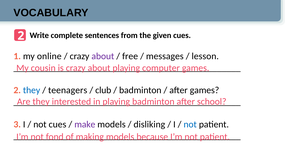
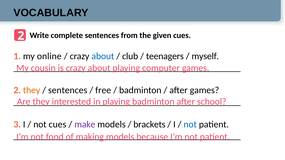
about colour: purple -> blue (103, 56)
free: free -> club (130, 56)
messages: messages -> teenagers (165, 56)
lesson: lesson -> myself (205, 56)
they colour: blue -> orange (32, 90)
teenagers: teenagers -> sentences (68, 90)
club: club -> free (103, 90)
disliking: disliking -> brackets (149, 125)
